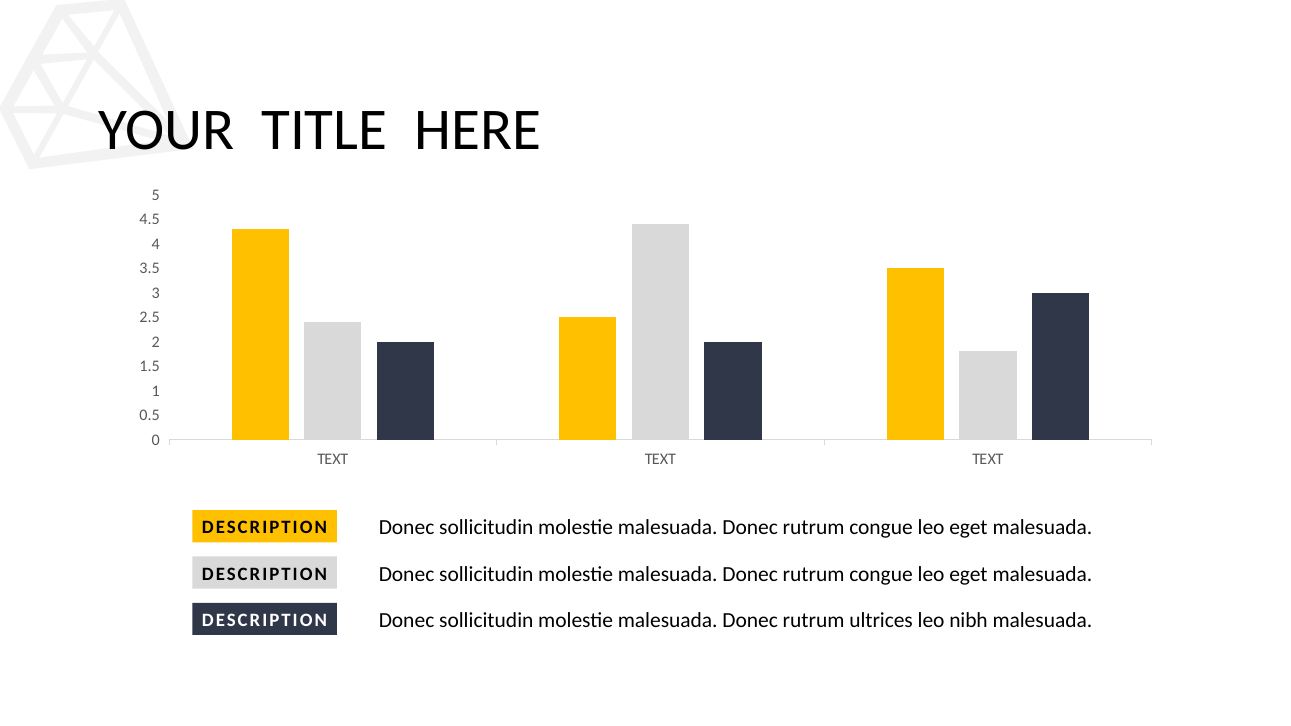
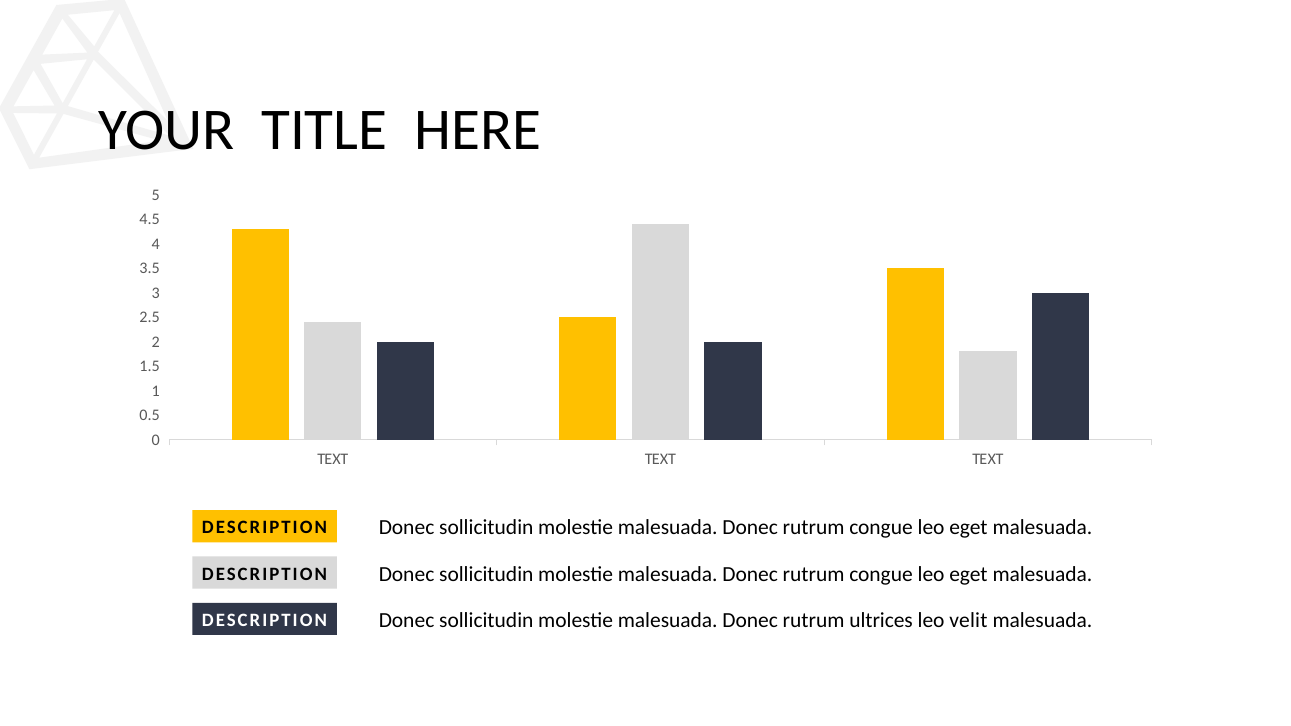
nibh: nibh -> velit (968, 621)
